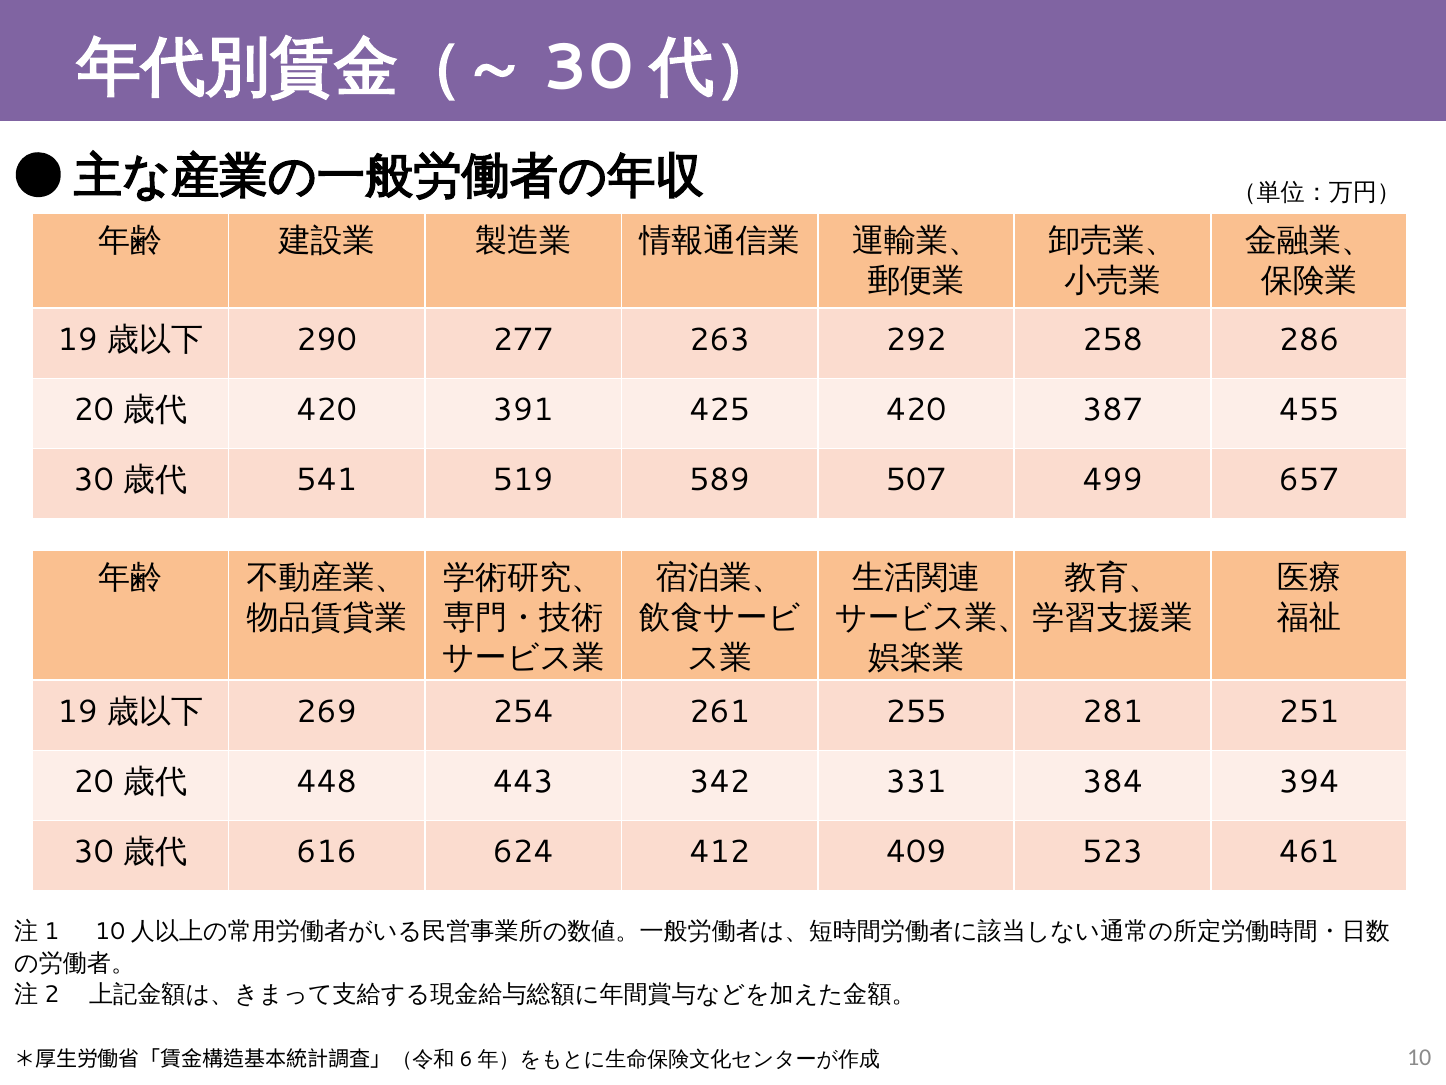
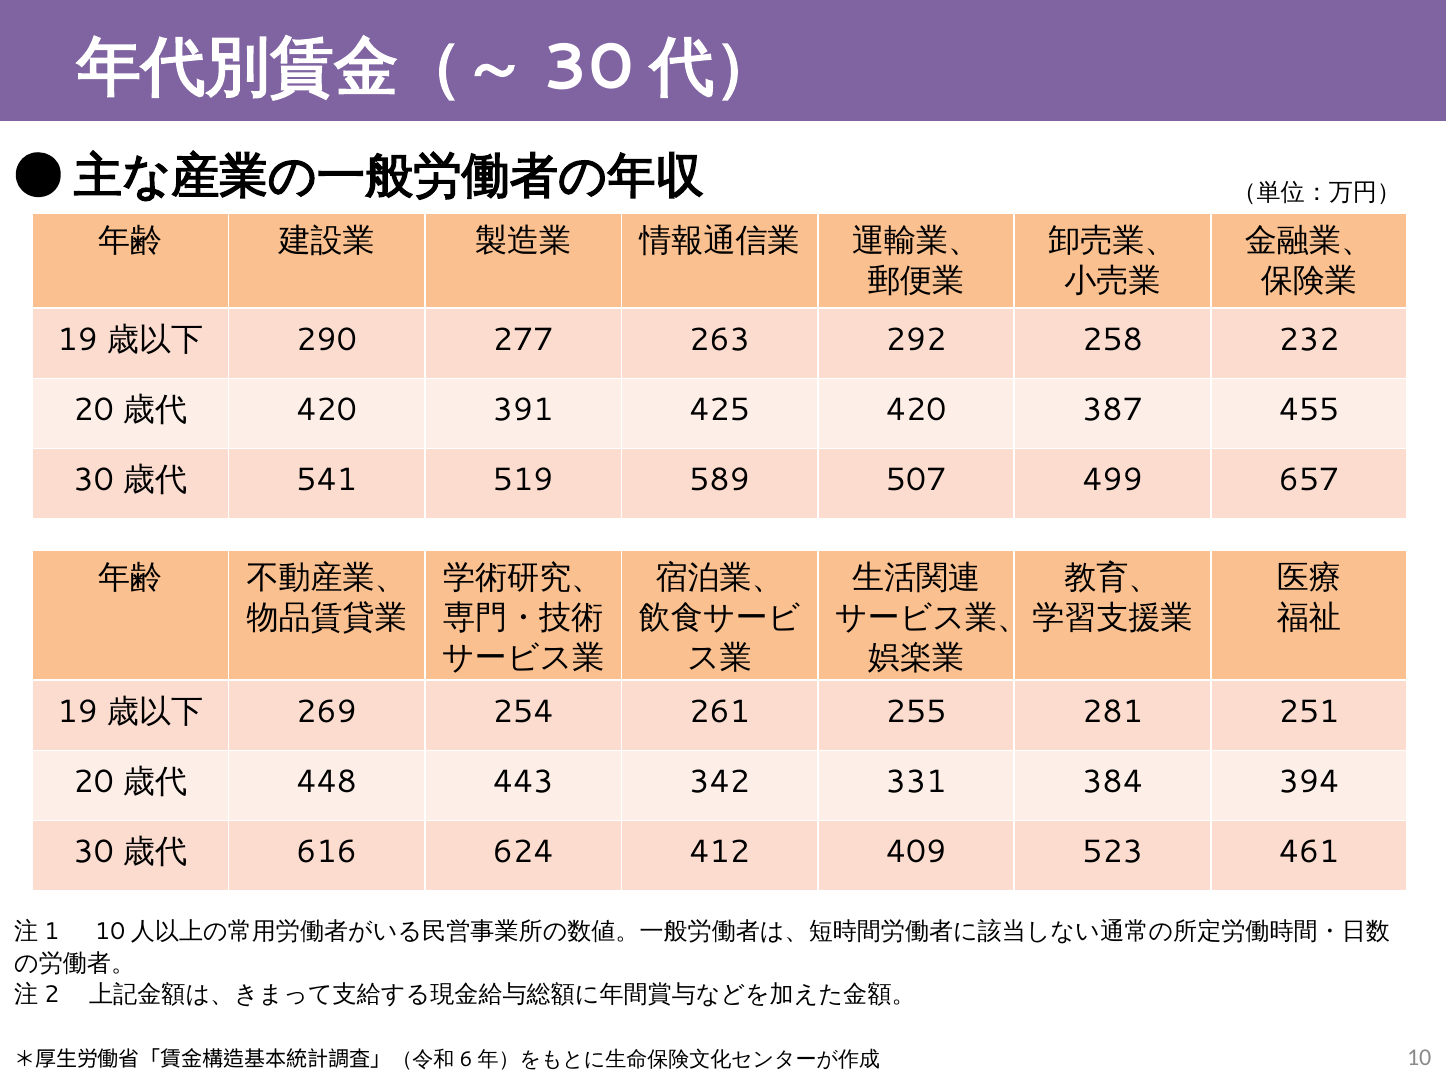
286: 286 -> 232 (1309, 340)
